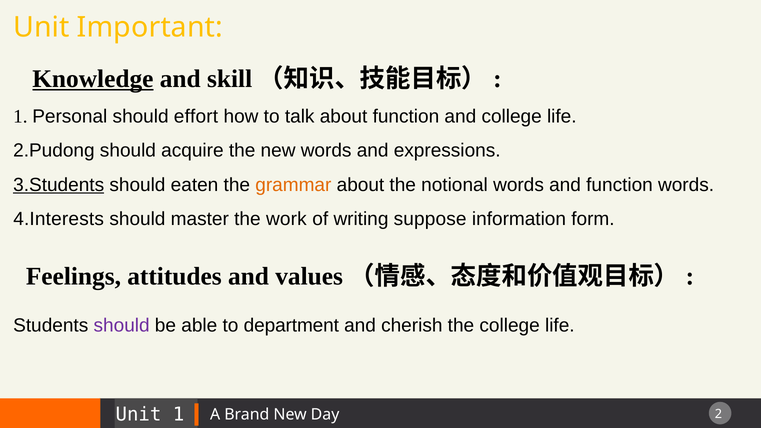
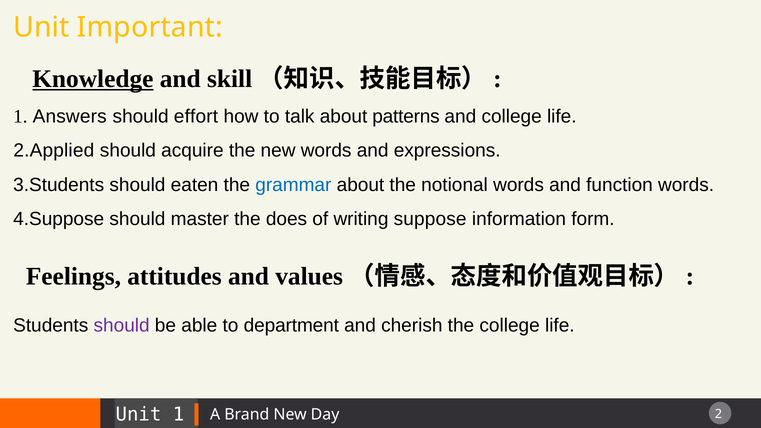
Personal: Personal -> Answers (70, 116)
about function: function -> patterns (406, 116)
2.Pudong: 2.Pudong -> 2.Applied (54, 151)
3.Students underline: present -> none (59, 185)
grammar colour: orange -> blue (293, 185)
4.Interests: 4.Interests -> 4.Suppose (59, 219)
work: work -> does (286, 219)
